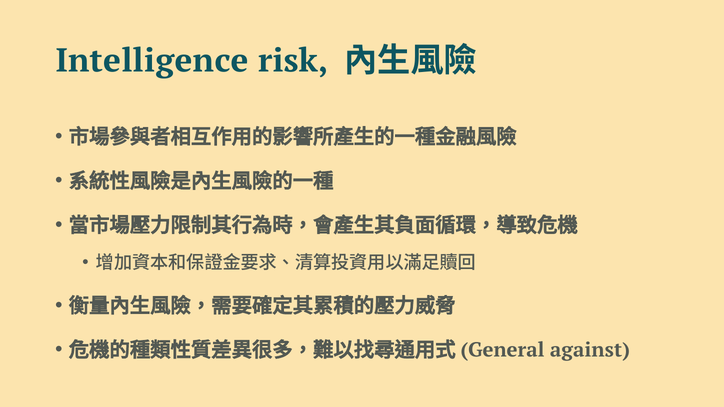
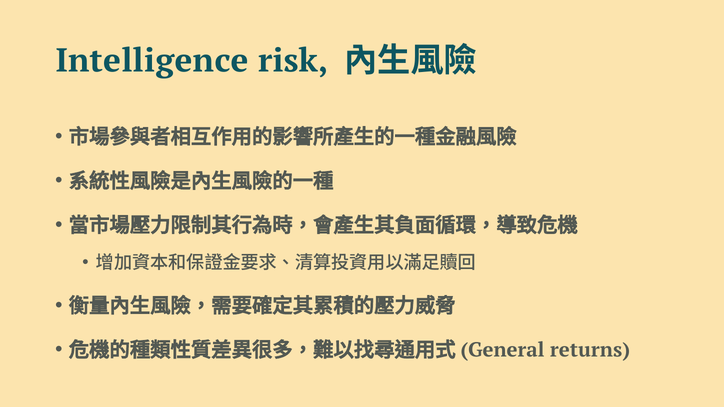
against: against -> returns (590, 350)
